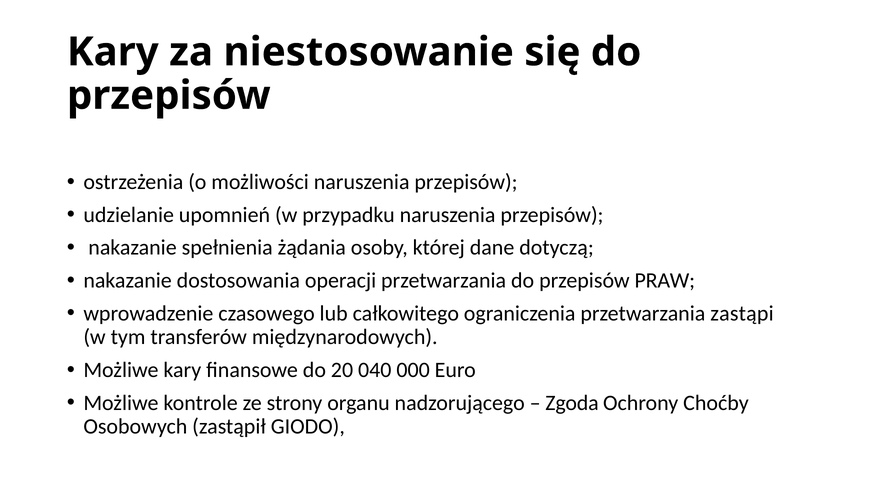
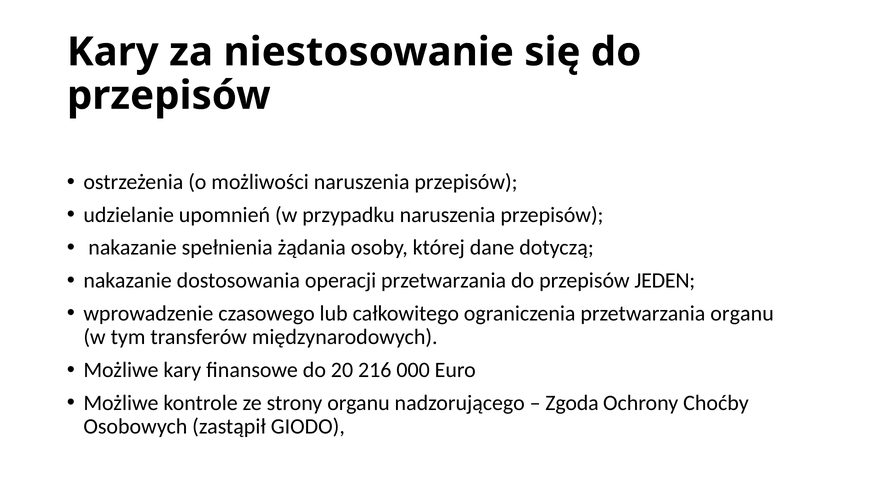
PRAW: PRAW -> JEDEN (665, 281)
przetwarzania zastąpi: zastąpi -> organu (742, 313)
040: 040 -> 216 (375, 370)
